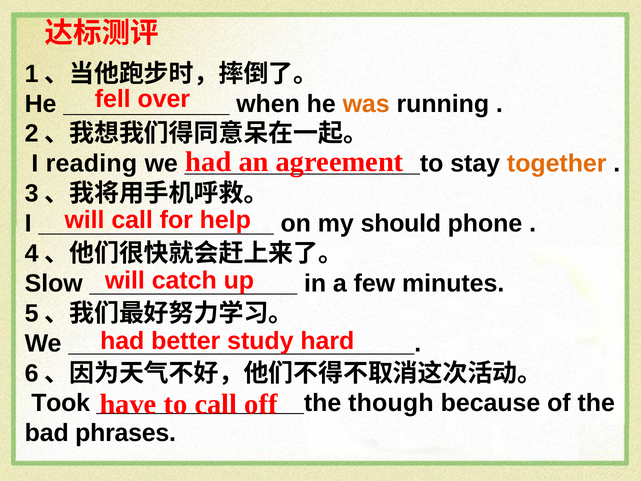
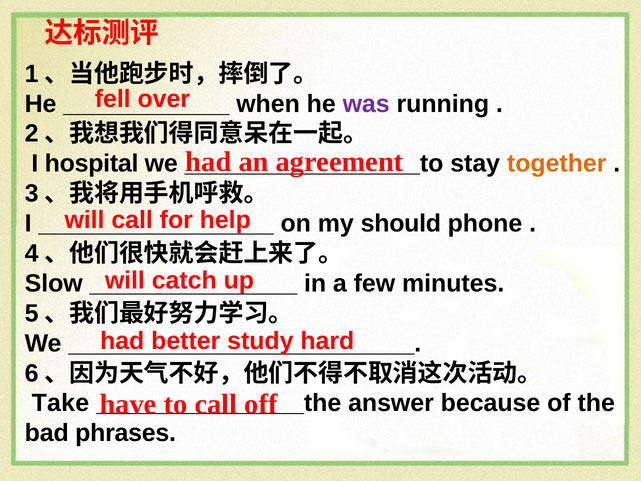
was colour: orange -> purple (366, 104)
reading: reading -> hospital (92, 164)
Took: Took -> Take (60, 403)
though: though -> answer (391, 403)
